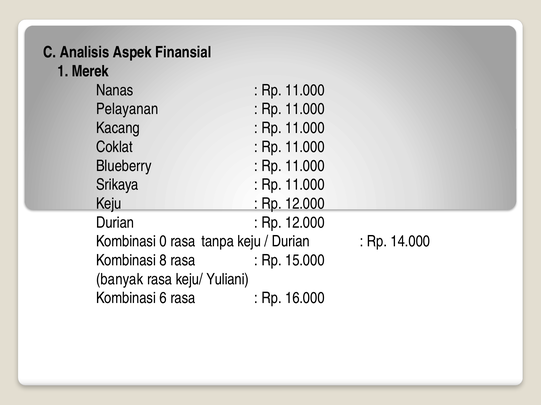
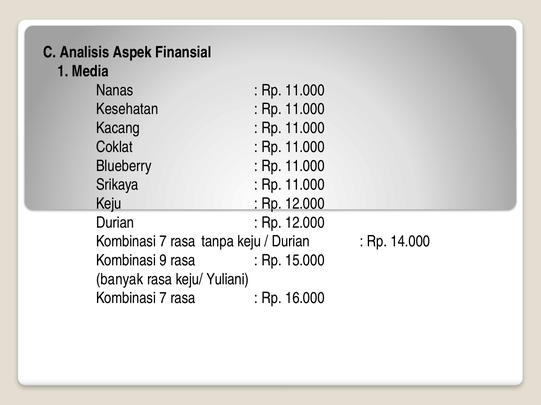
Merek: Merek -> Media (90, 71)
Pelayanan: Pelayanan -> Kesehatan (127, 109)
0: 0 -> 7 (163, 242)
8: 8 -> 9 (163, 261)
6: 6 -> 7 (163, 299)
